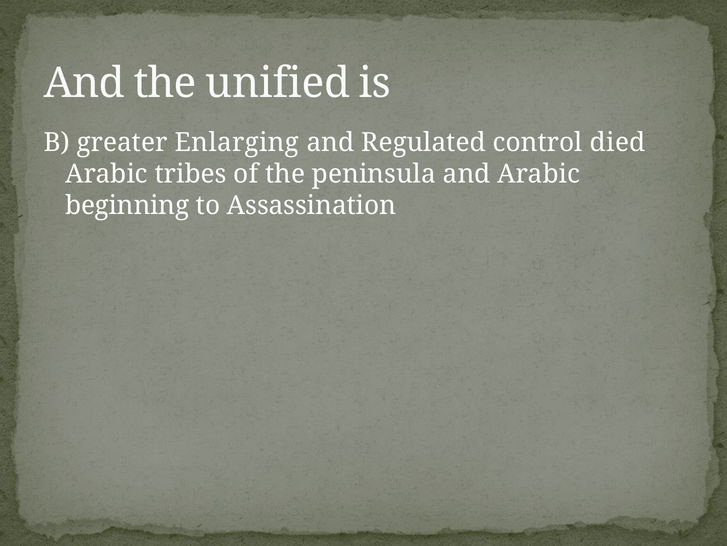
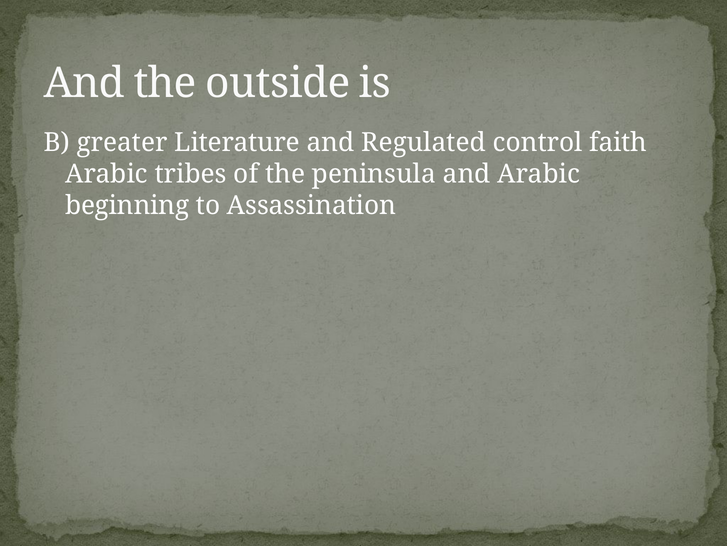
unified: unified -> outside (278, 83)
Enlarging: Enlarging -> Literature (237, 142)
died: died -> faith (618, 142)
